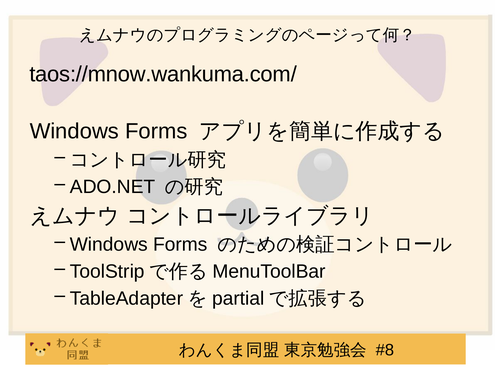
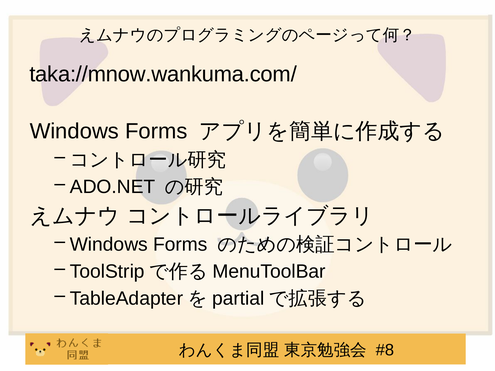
taos://mnow.wankuma.com/: taos://mnow.wankuma.com/ -> taka://mnow.wankuma.com/ (163, 74)
